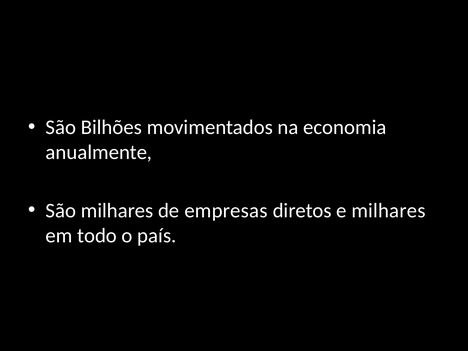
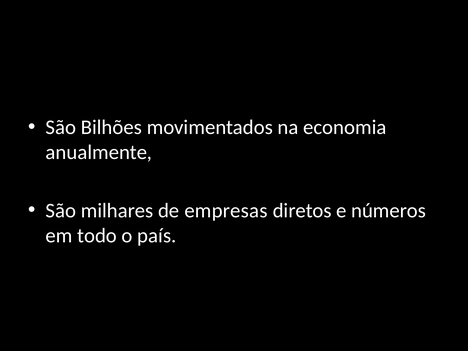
e milhares: milhares -> números (389, 211)
